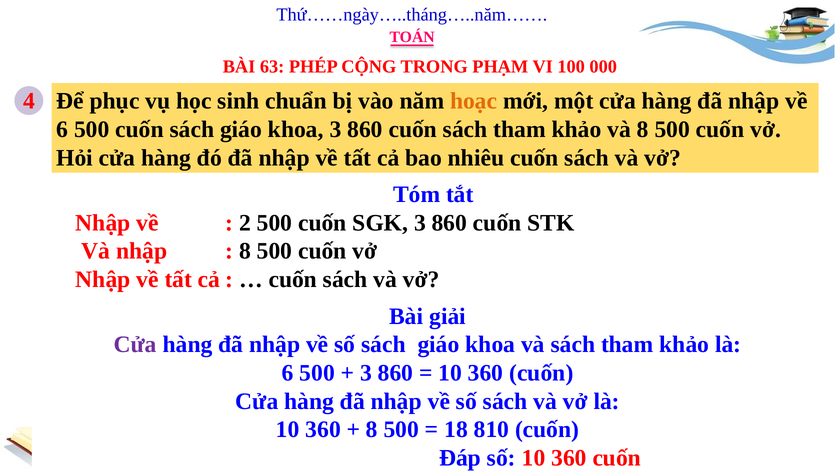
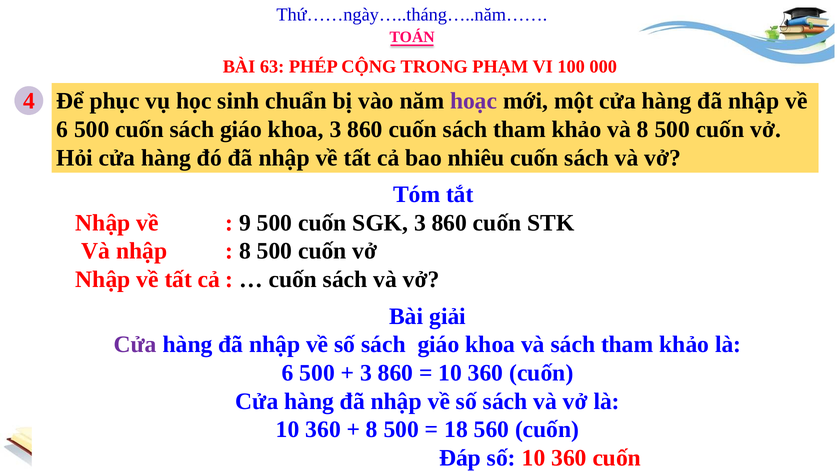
hoạc colour: orange -> purple (474, 101)
2: 2 -> 9 (245, 223)
810: 810 -> 560 (491, 430)
